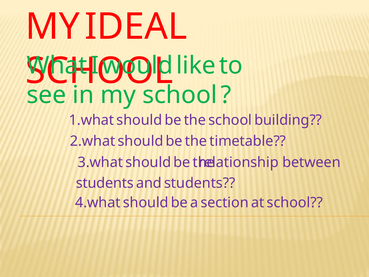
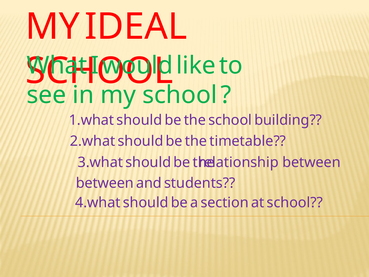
students: students -> between (105, 183)
